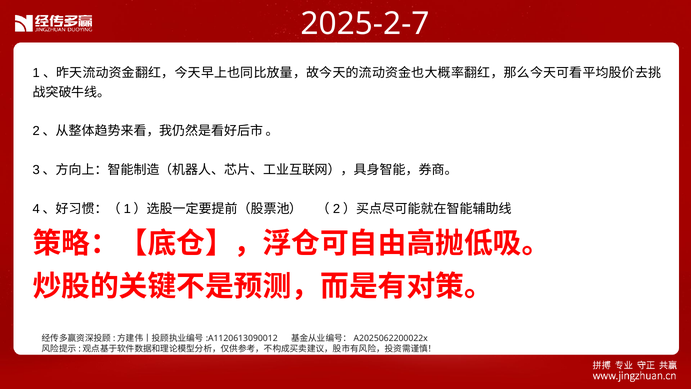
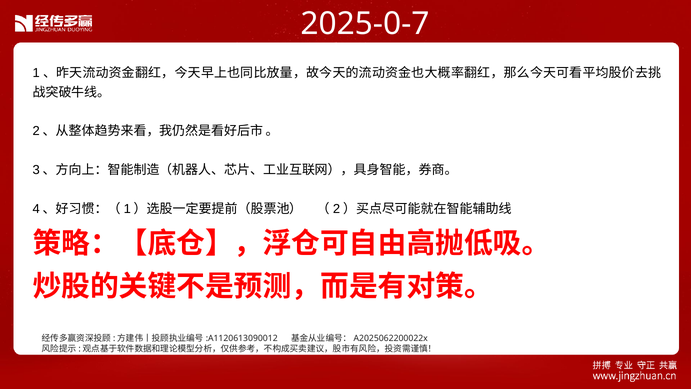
2025-2-7: 2025-2-7 -> 2025-0-7 (365, 24)
